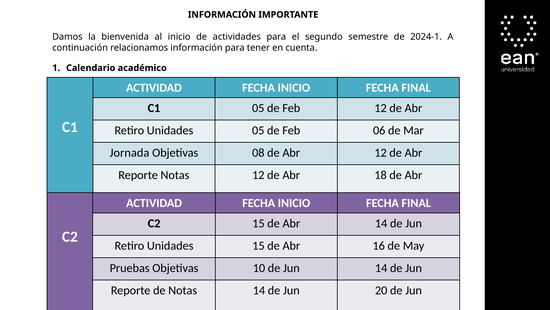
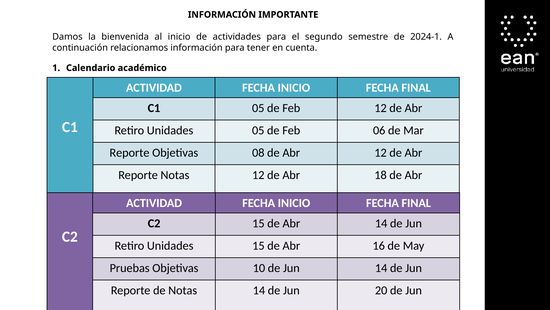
Jornada: Jornada -> Reporte (130, 152)
